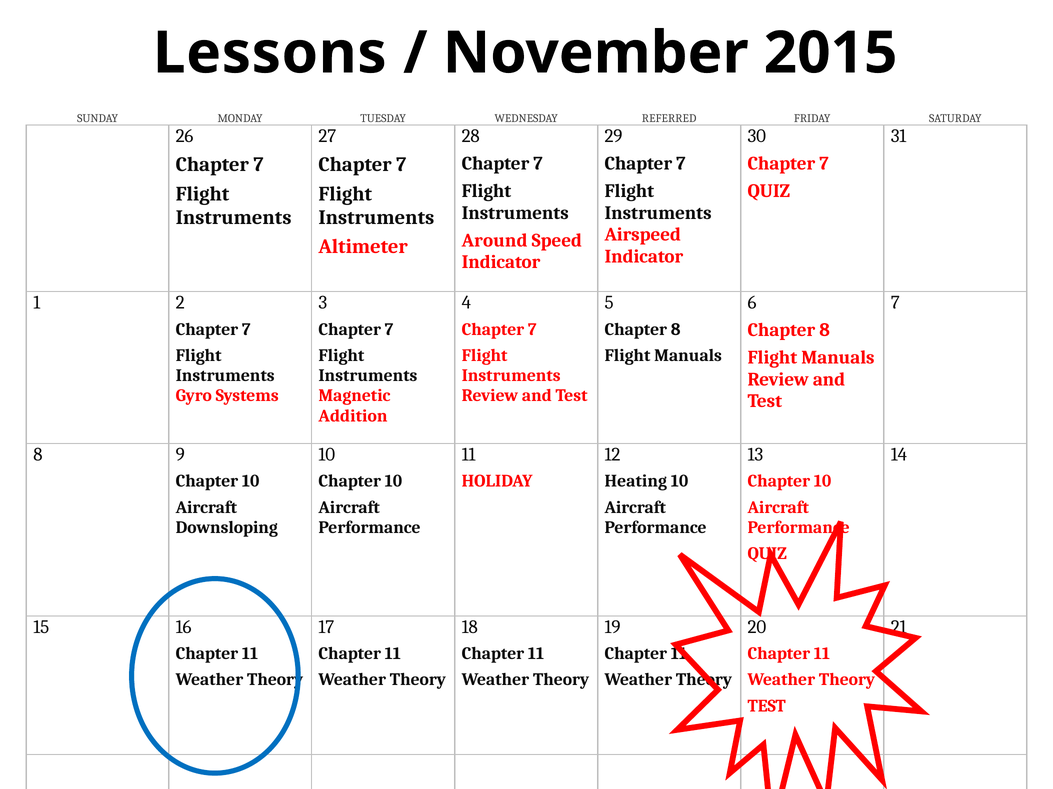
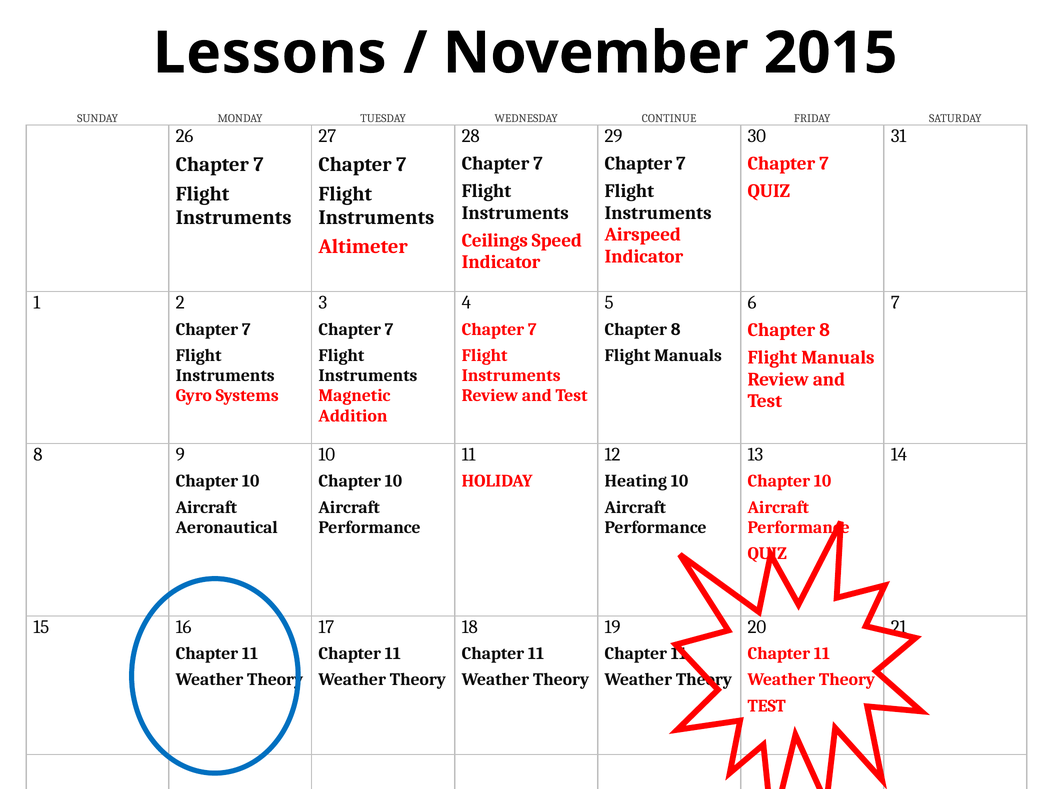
REFERRED: REFERRED -> CONTINUE (669, 118)
Around: Around -> Ceilings (495, 241)
Downsloping: Downsloping -> Aeronautical (227, 528)
